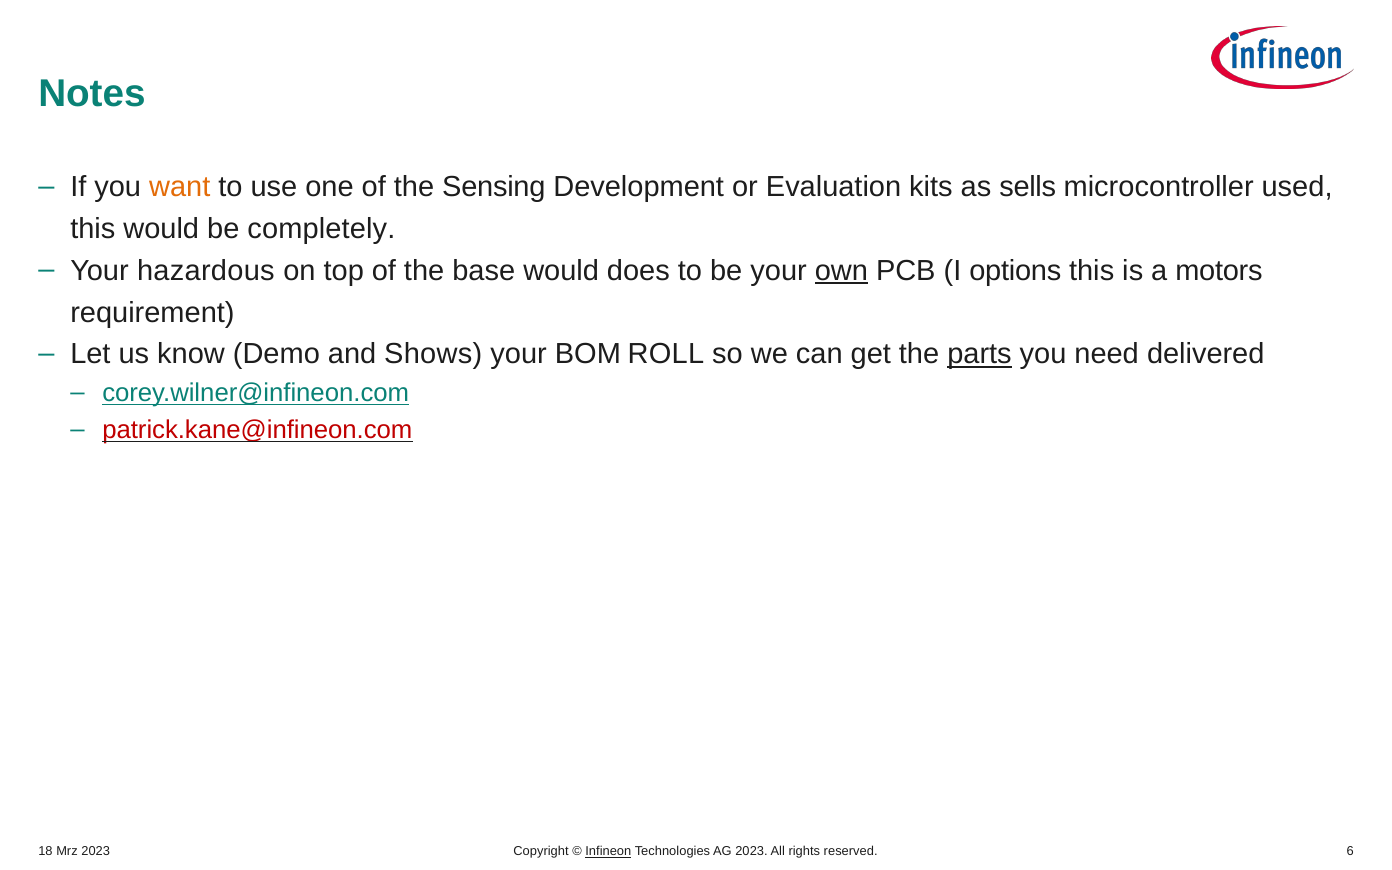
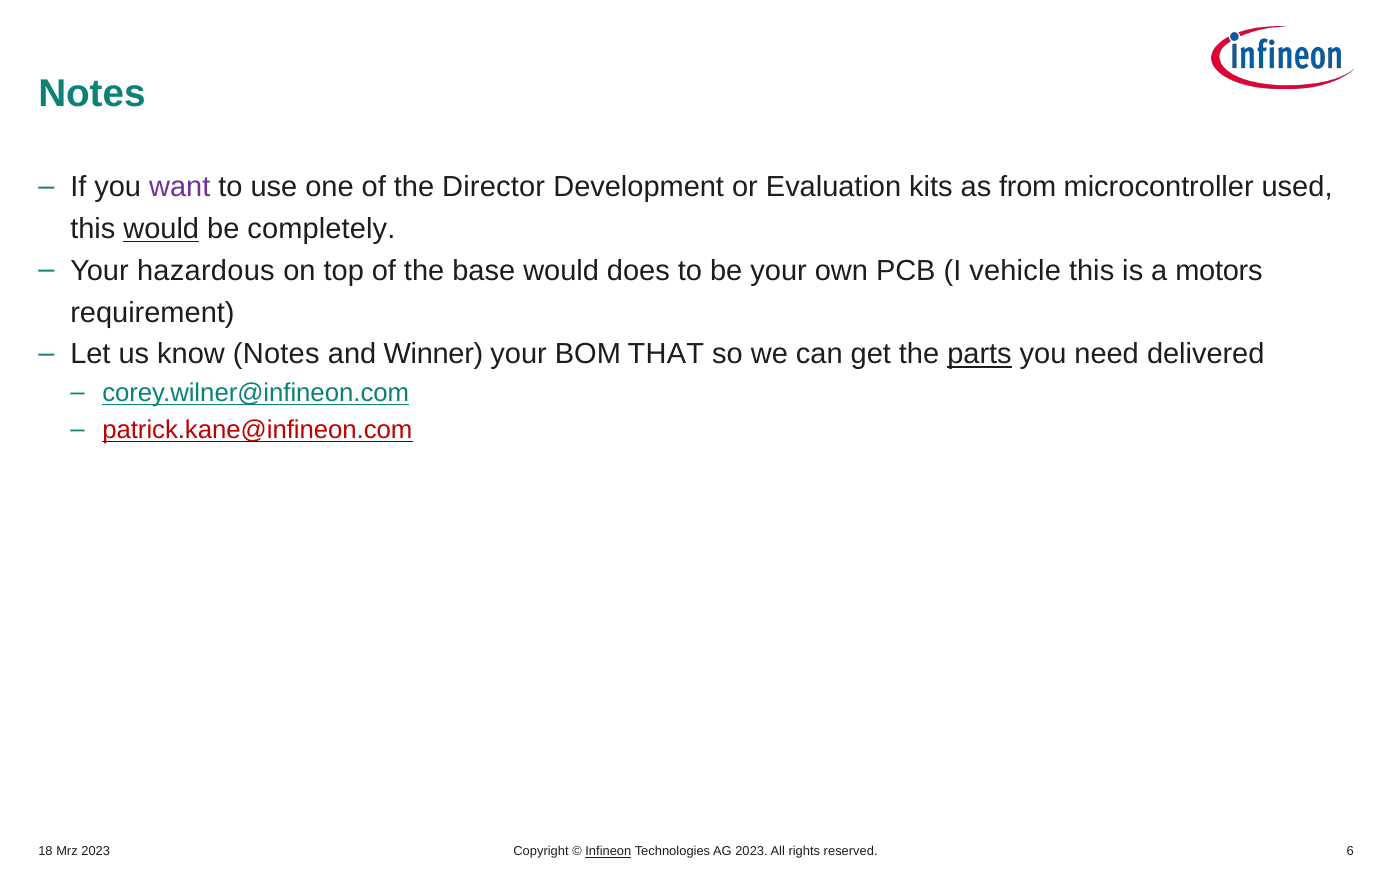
want colour: orange -> purple (180, 187)
Sensing: Sensing -> Director (494, 187)
sells: sells -> from (1028, 187)
would underline: none -> present (161, 229)
own underline: present -> none (841, 271)
options: options -> vehicle (1015, 271)
know Demo: Demo -> Notes (276, 354)
Shows: Shows -> Winner (433, 354)
ROLL: ROLL -> THAT (666, 354)
